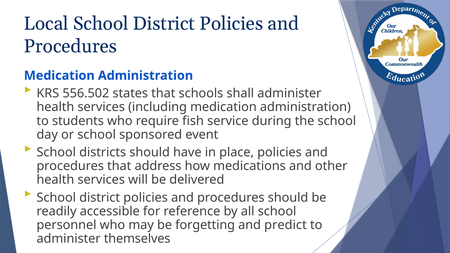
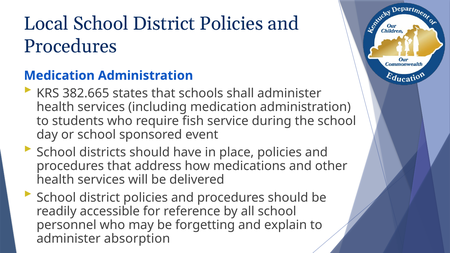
556.502: 556.502 -> 382.665 (86, 94)
predict: predict -> explain (286, 225)
themselves: themselves -> absorption (137, 239)
